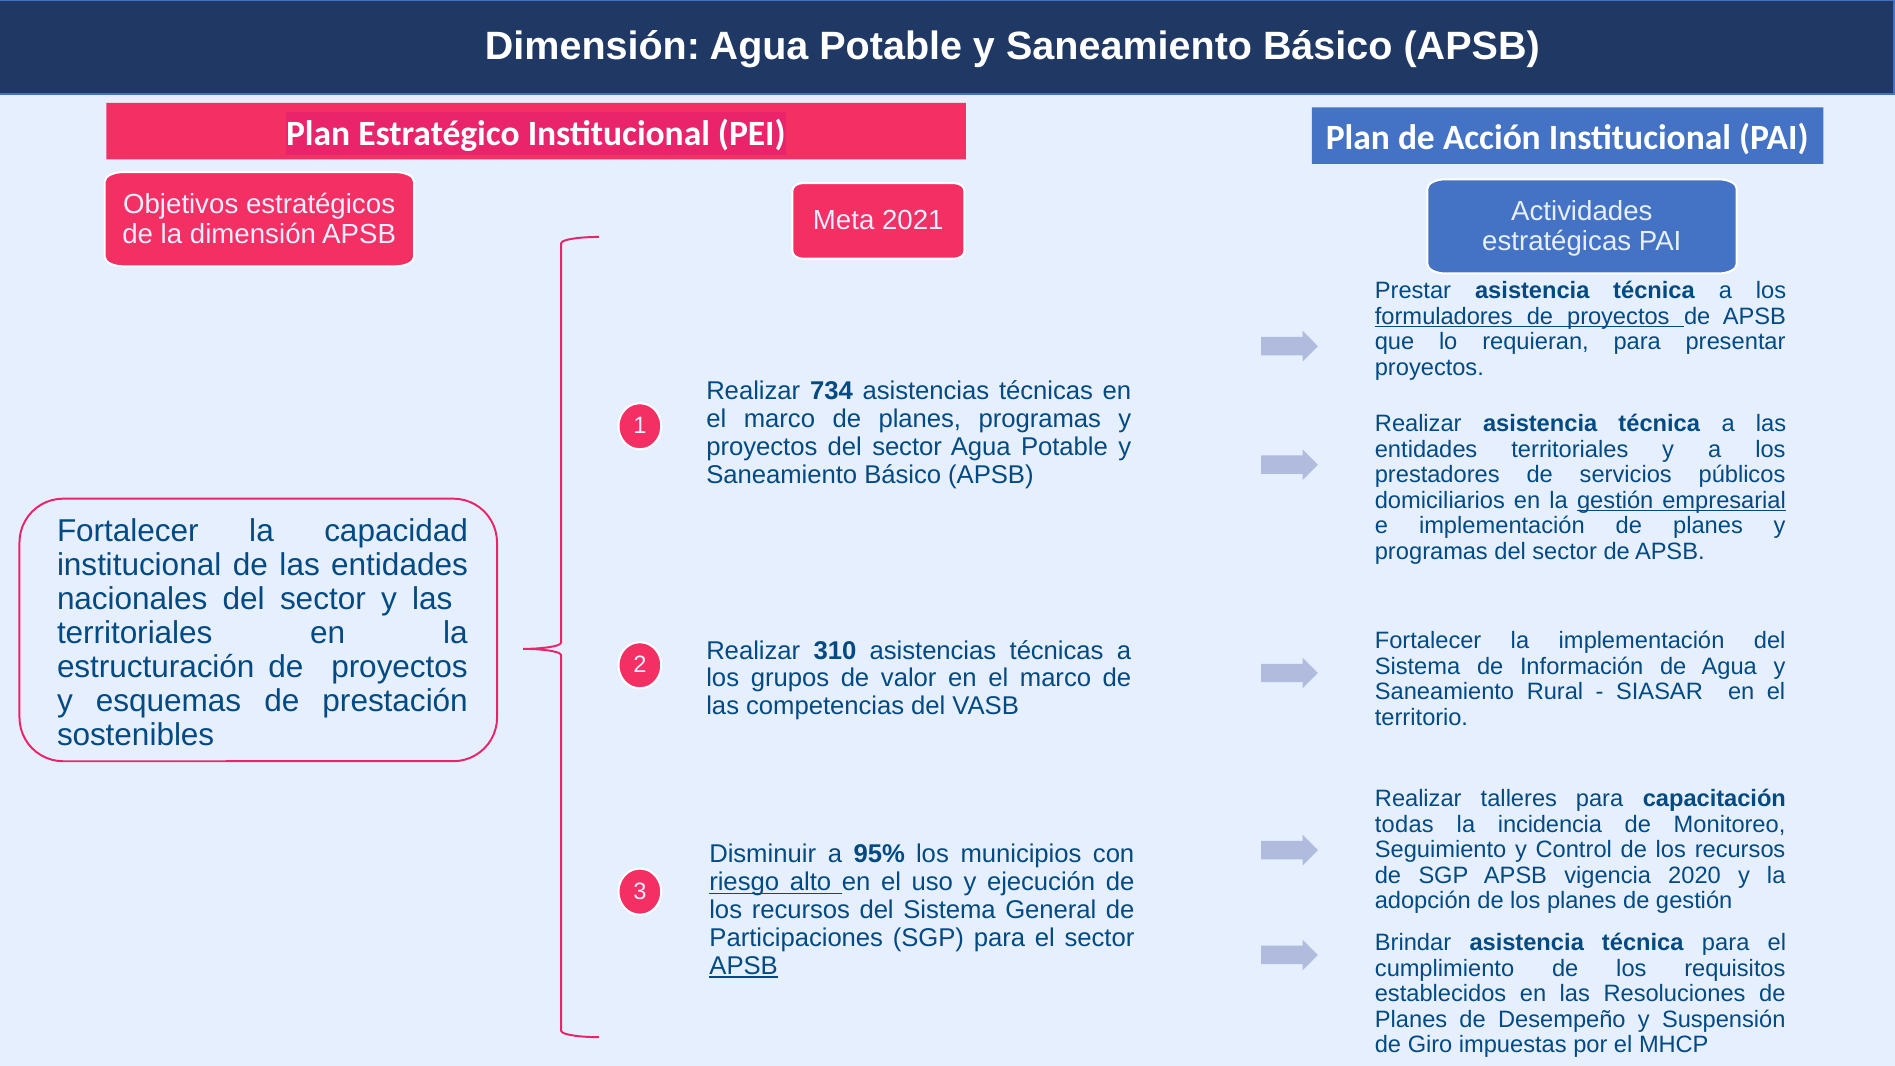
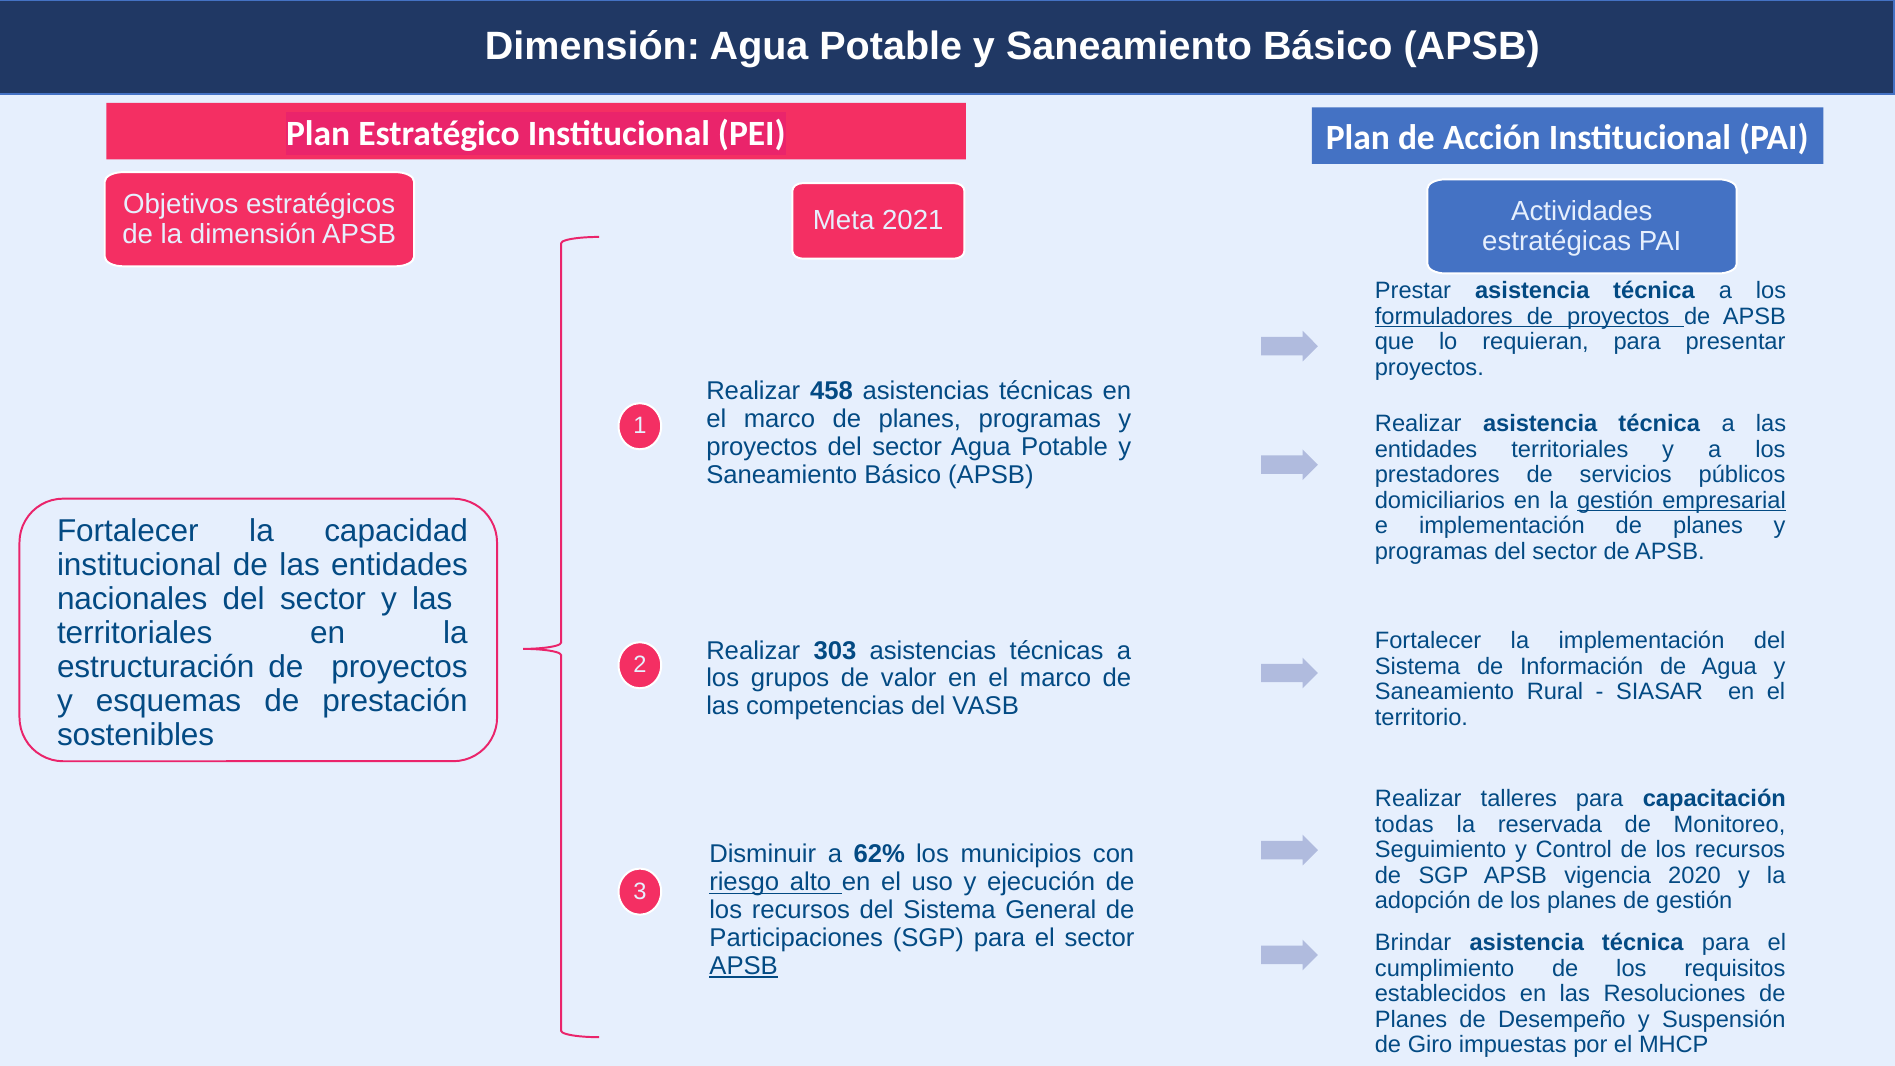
734: 734 -> 458 (831, 391)
310: 310 -> 303 (835, 651)
incidencia: incidencia -> reservada (1550, 824)
95%: 95% -> 62% (879, 854)
